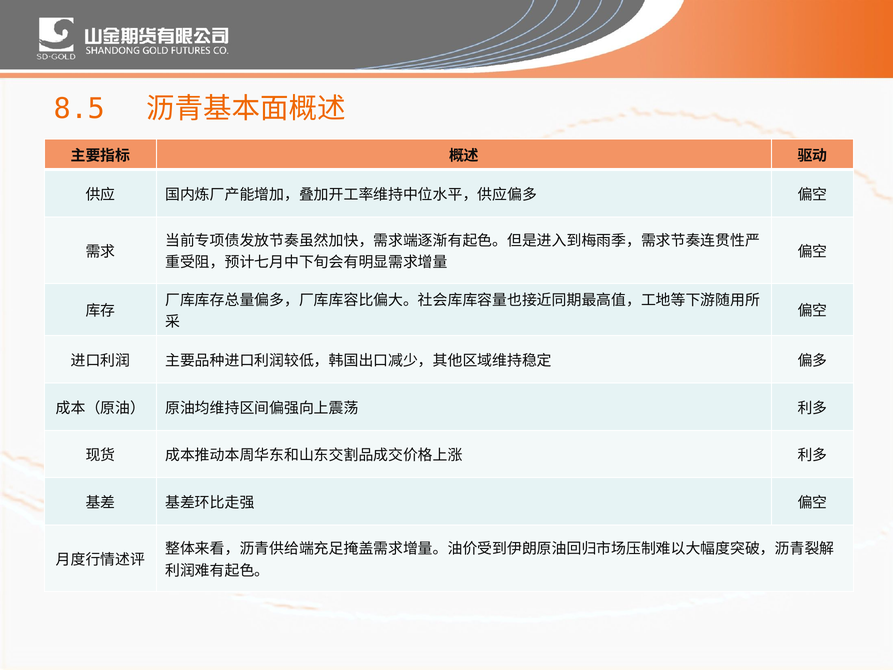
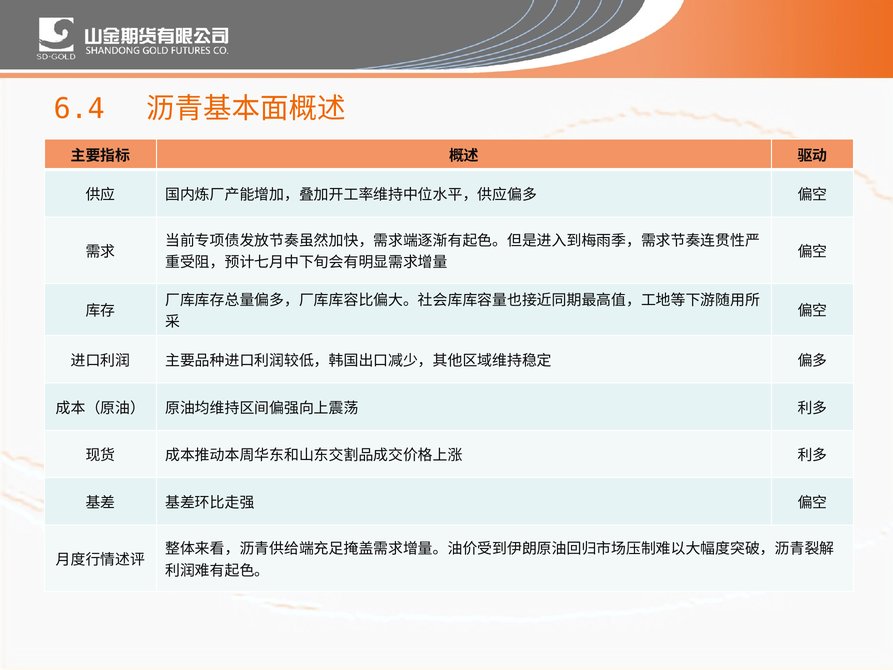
8.5: 8.5 -> 6.4 (79, 109)
